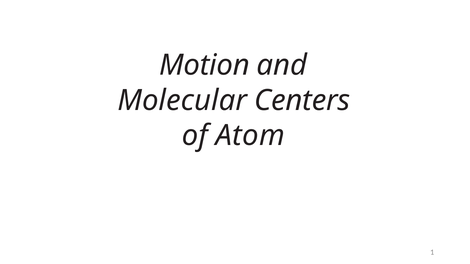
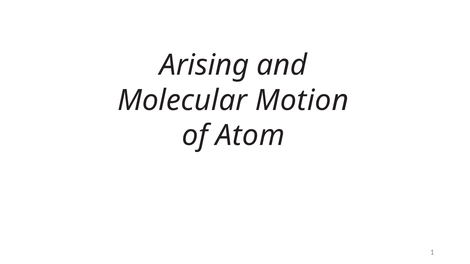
Motion: Motion -> Arising (204, 65)
Centers: Centers -> Motion (302, 101)
